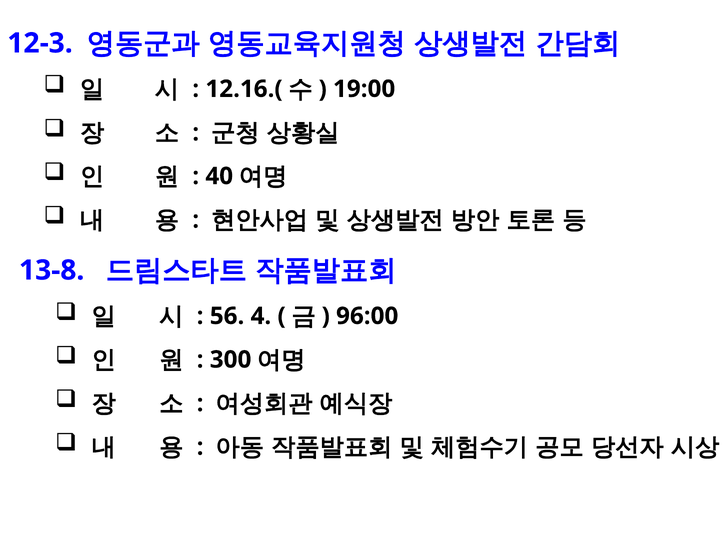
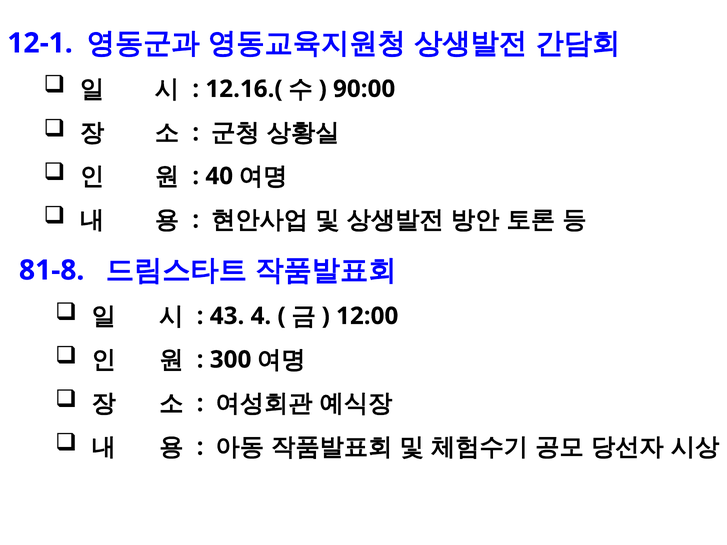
12-3: 12-3 -> 12-1 (40, 43)
19:00: 19:00 -> 90:00 (364, 89)
13-8: 13-8 -> 81-8 (52, 270)
56: 56 -> 43 (227, 316)
96:00: 96:00 -> 12:00 (367, 316)
